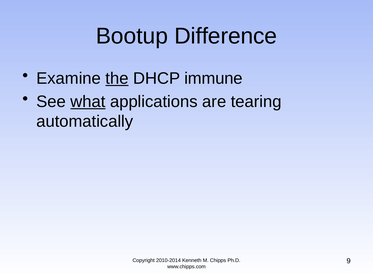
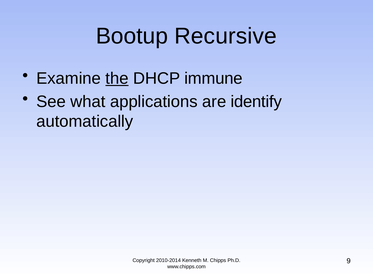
Difference: Difference -> Recursive (226, 36)
what underline: present -> none (88, 101)
tearing: tearing -> identify (256, 101)
